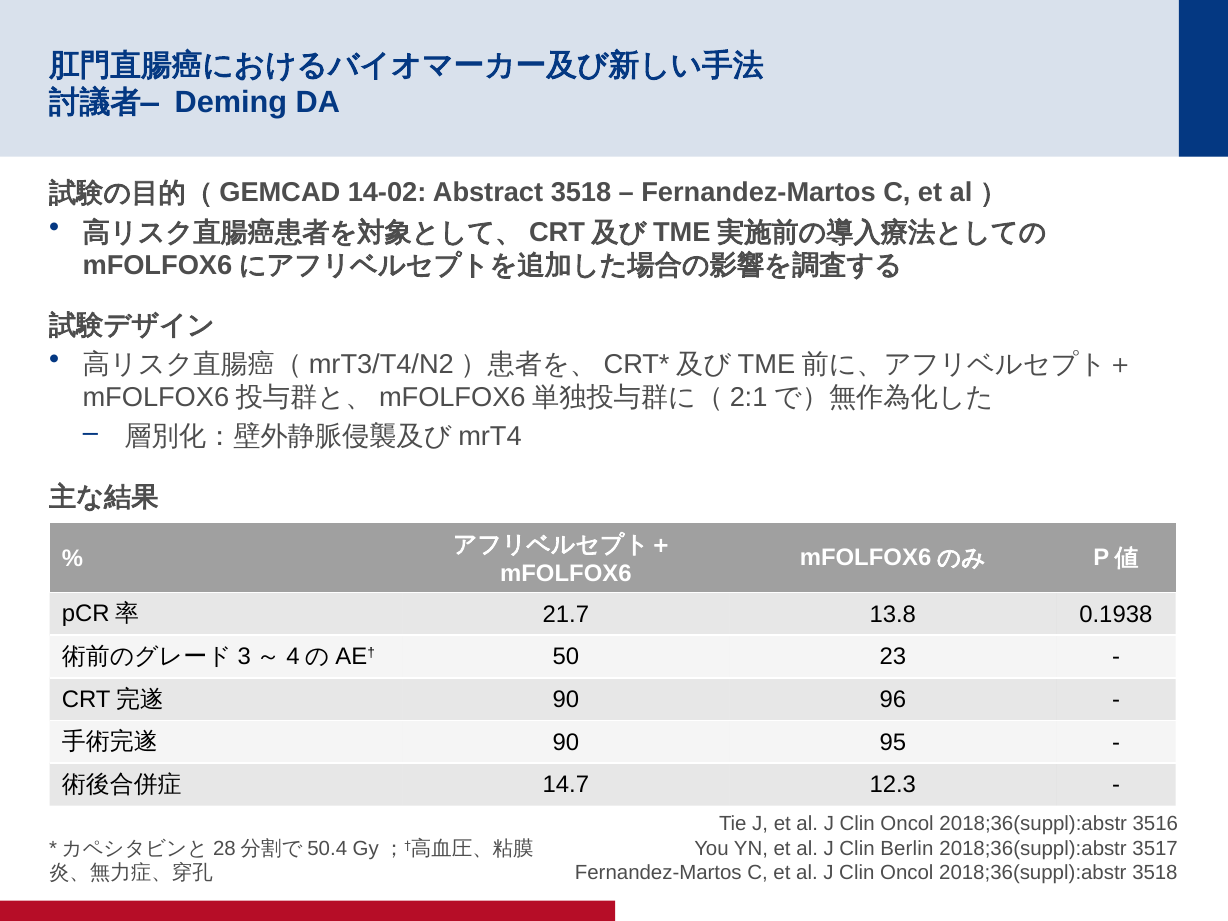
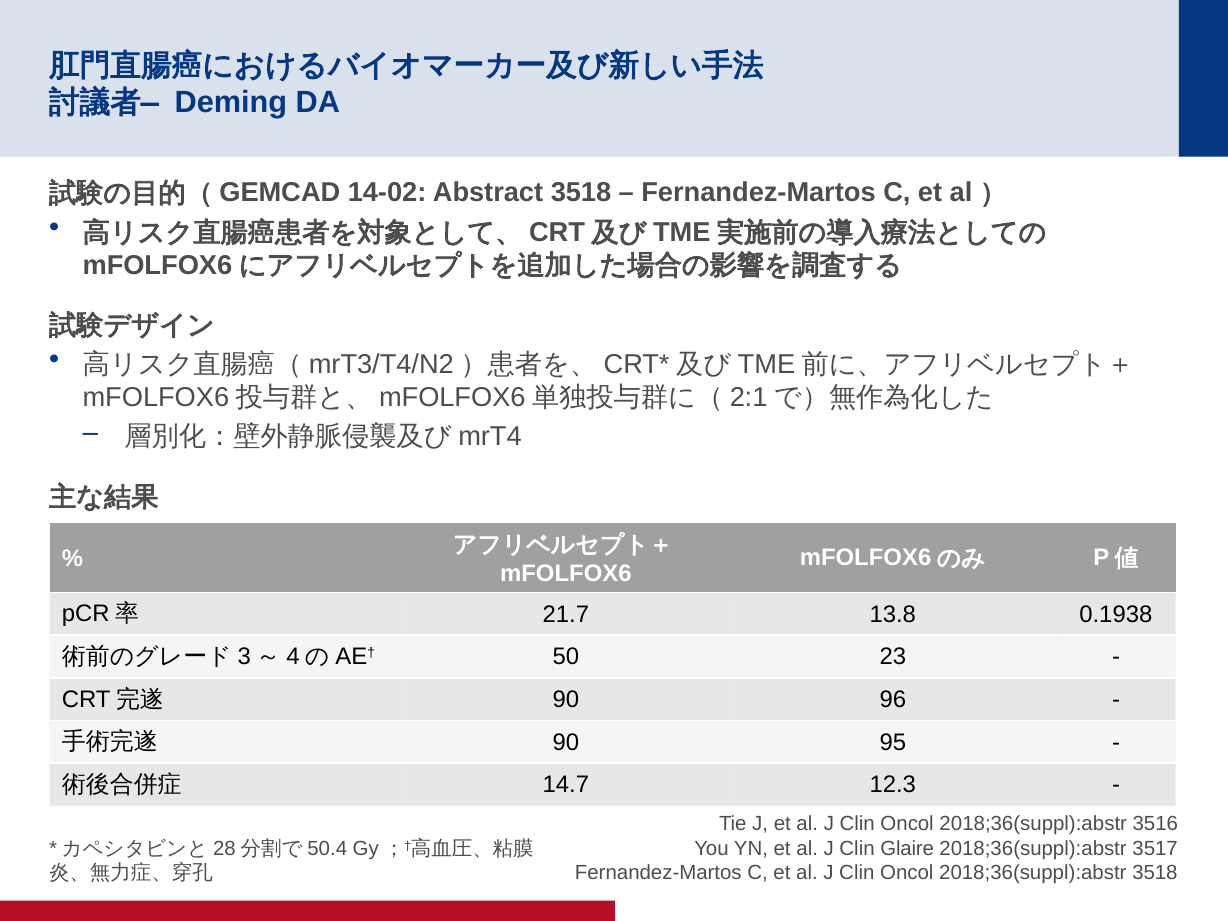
Berlin: Berlin -> Glaire (907, 849)
